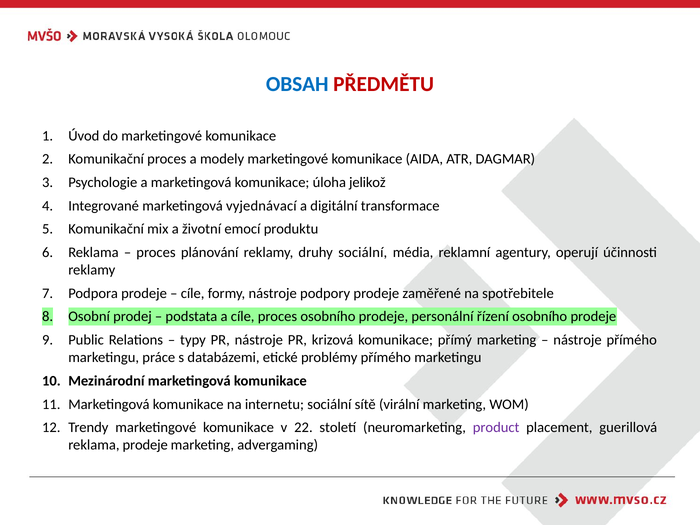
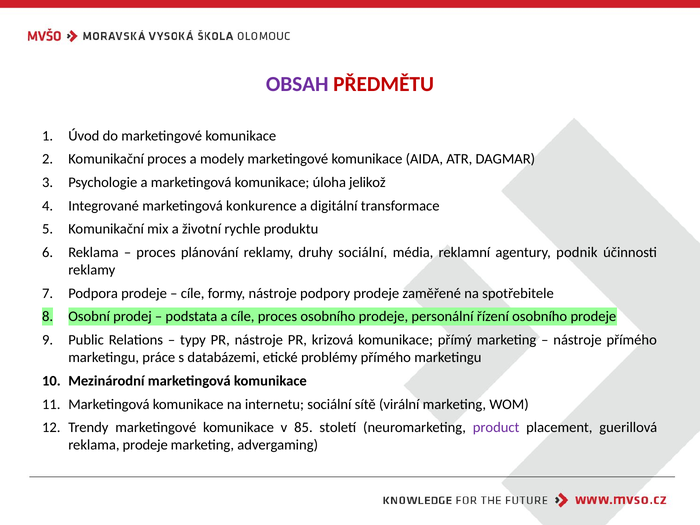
OBSAH colour: blue -> purple (297, 84)
vyjednávací: vyjednávací -> konkurence (261, 206)
emocí: emocí -> rychle (242, 229)
operují: operují -> podnik (577, 252)
22: 22 -> 85 (303, 428)
